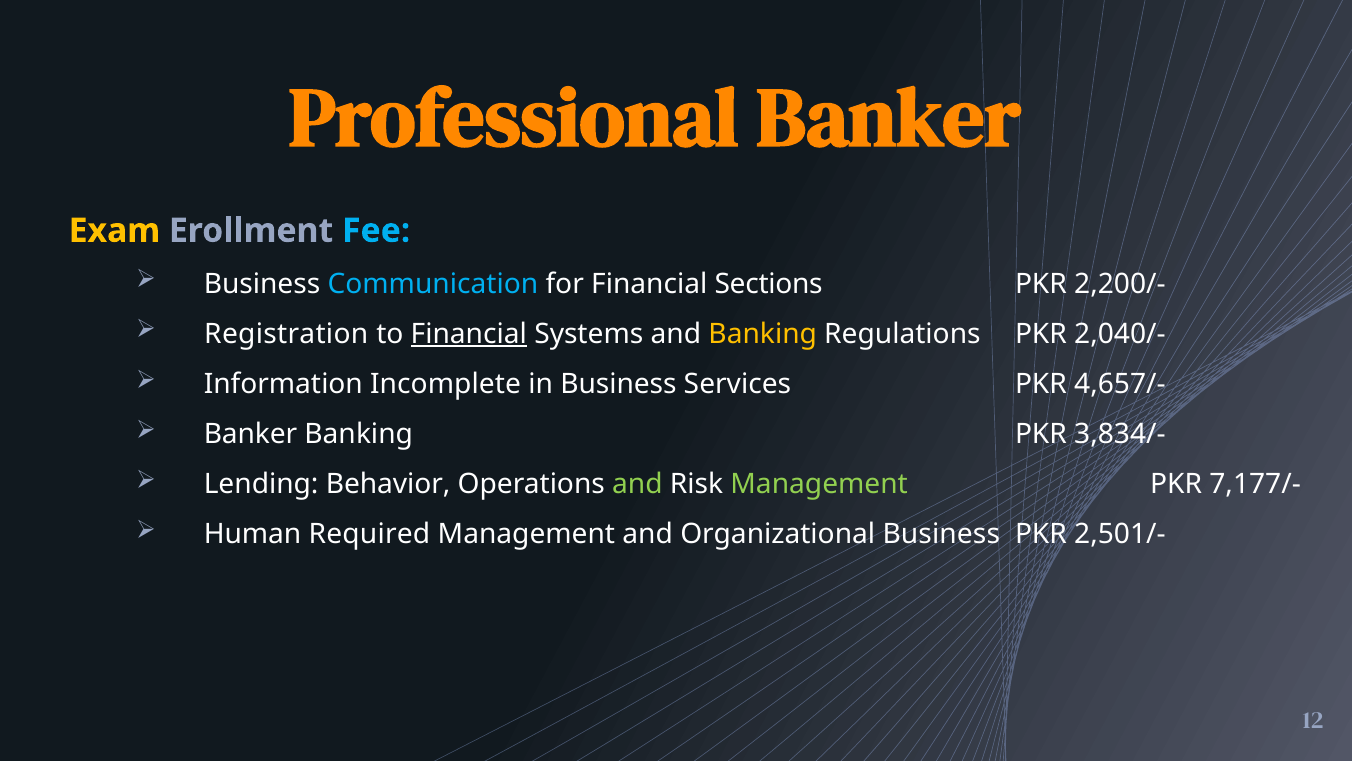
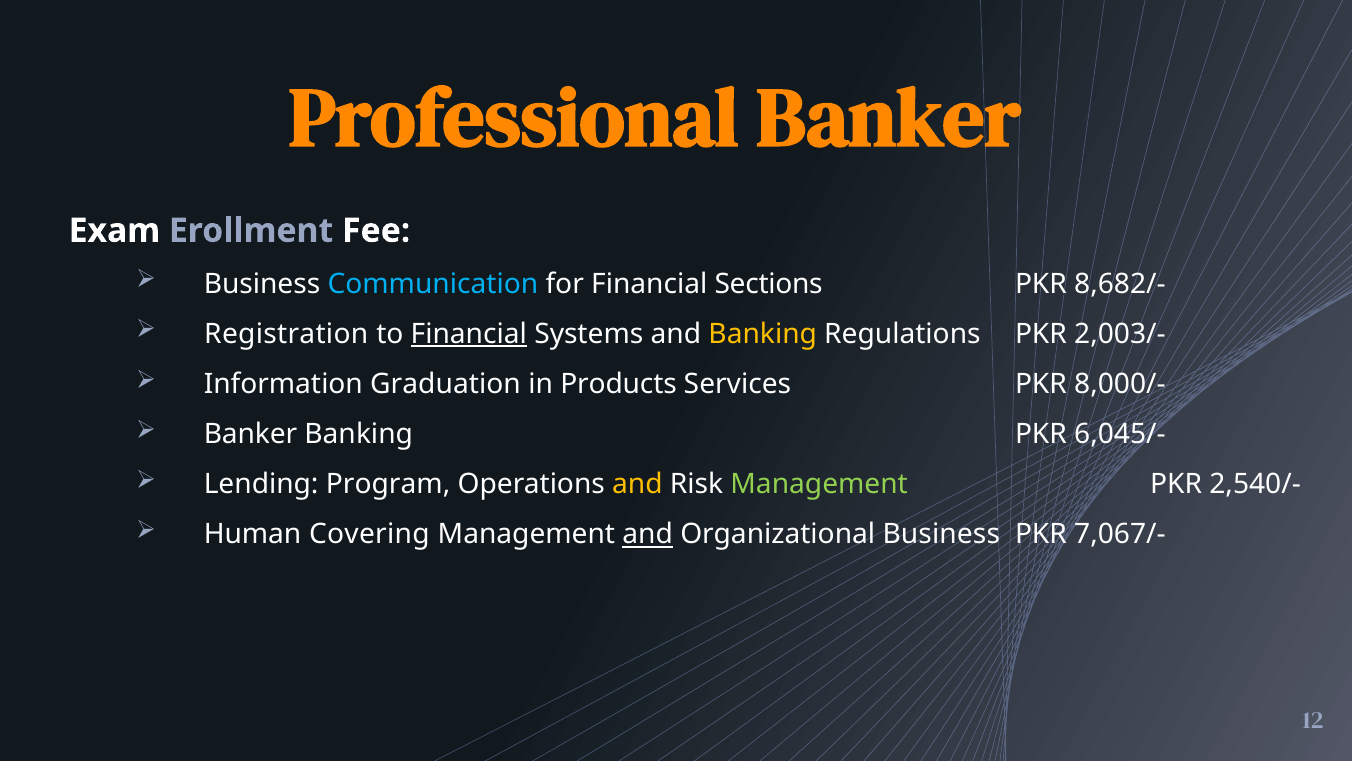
Exam colour: yellow -> white (114, 231)
Fee colour: light blue -> white (376, 231)
2,200/-: 2,200/- -> 8,682/- (1120, 284)
2,040/-: 2,040/- -> 2,003/- (1120, 334)
Incomplete: Incomplete -> Graduation (446, 384)
in Business: Business -> Products (619, 384)
4,657/-: 4,657/- -> 8,000/- (1120, 384)
3,834/-: 3,834/- -> 6,045/- (1120, 434)
Behavior: Behavior -> Program (388, 484)
and colour: light green -> yellow (637, 484)
7,177/-: 7,177/- -> 2,540/- (1255, 484)
Required: Required -> Covering (369, 534)
and underline: none -> present (648, 534)
2,501/-: 2,501/- -> 7,067/- (1120, 534)
